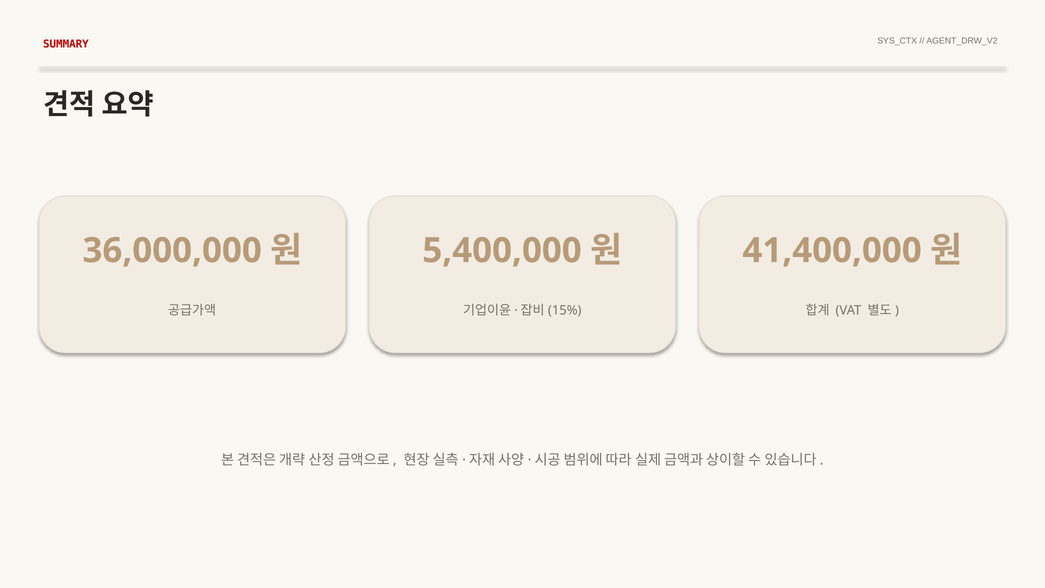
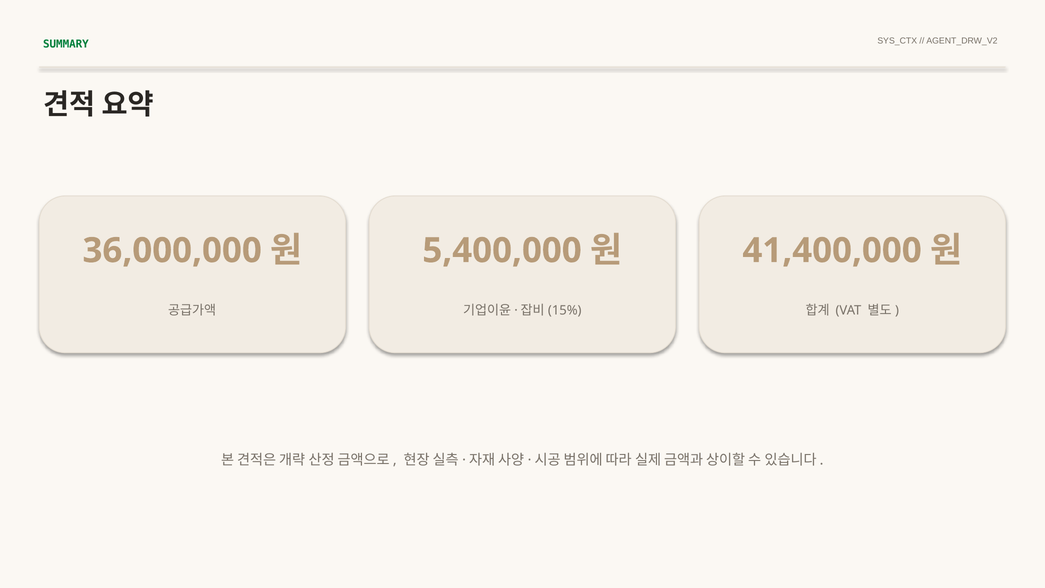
SUMMARY colour: red -> green (66, 44)
